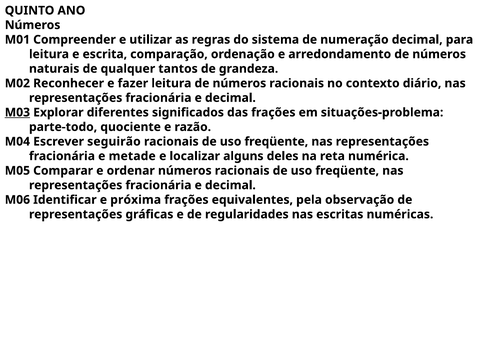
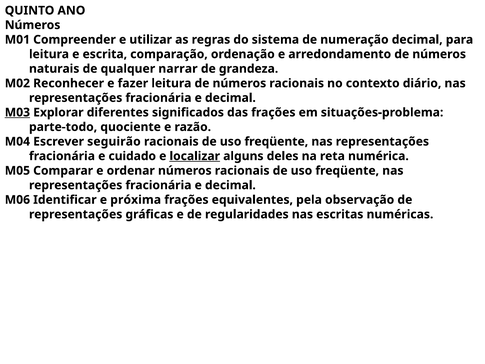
tantos: tantos -> narrar (178, 69)
metade: metade -> cuidado (132, 156)
localizar underline: none -> present (195, 156)
